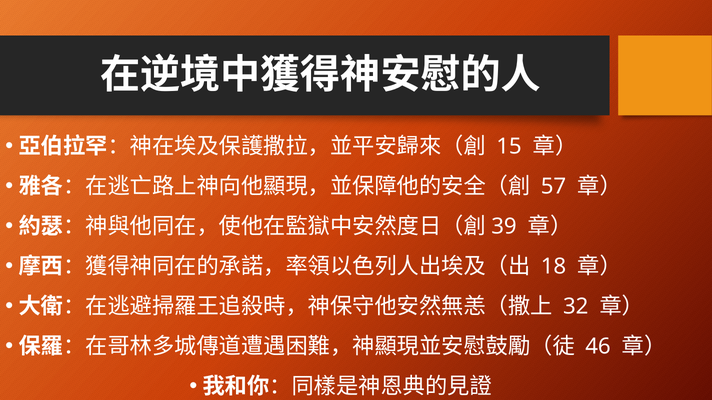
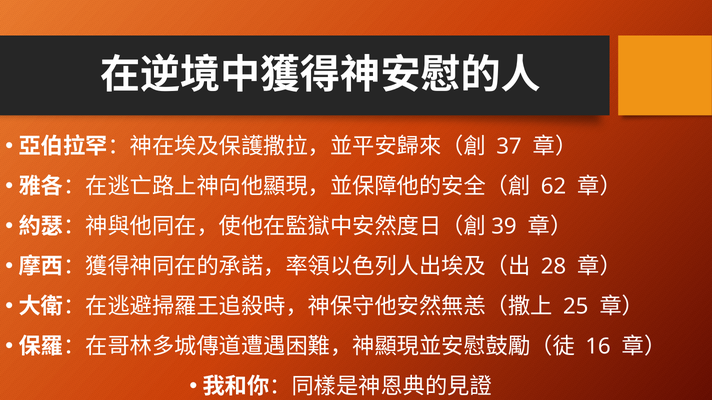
15: 15 -> 37 (509, 147)
57: 57 -> 62 (553, 187)
18: 18 -> 28 (553, 267)
32: 32 -> 25 (576, 307)
46: 46 -> 16 (598, 347)
